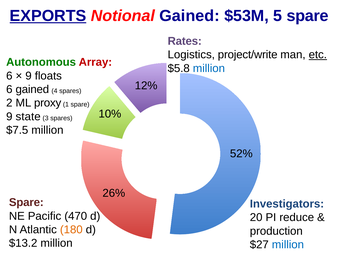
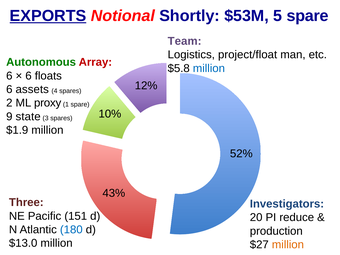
Notional Gained: Gained -> Shortly (190, 16)
Rates: Rates -> Team (185, 41)
project/write: project/write -> project/float (248, 55)
etc underline: present -> none (318, 55)
9: 9 -> 6 (29, 76)
6 gained: gained -> assets (32, 89)
$7.5: $7.5 -> $1.9 (17, 130)
26%: 26% -> 43% (114, 193)
Spare: Spare -> Three (26, 202)
470: 470 -> 151 (76, 216)
180 colour: orange -> blue (71, 230)
$13.2: $13.2 -> $13.0 (23, 243)
million colour: blue -> orange (288, 245)
